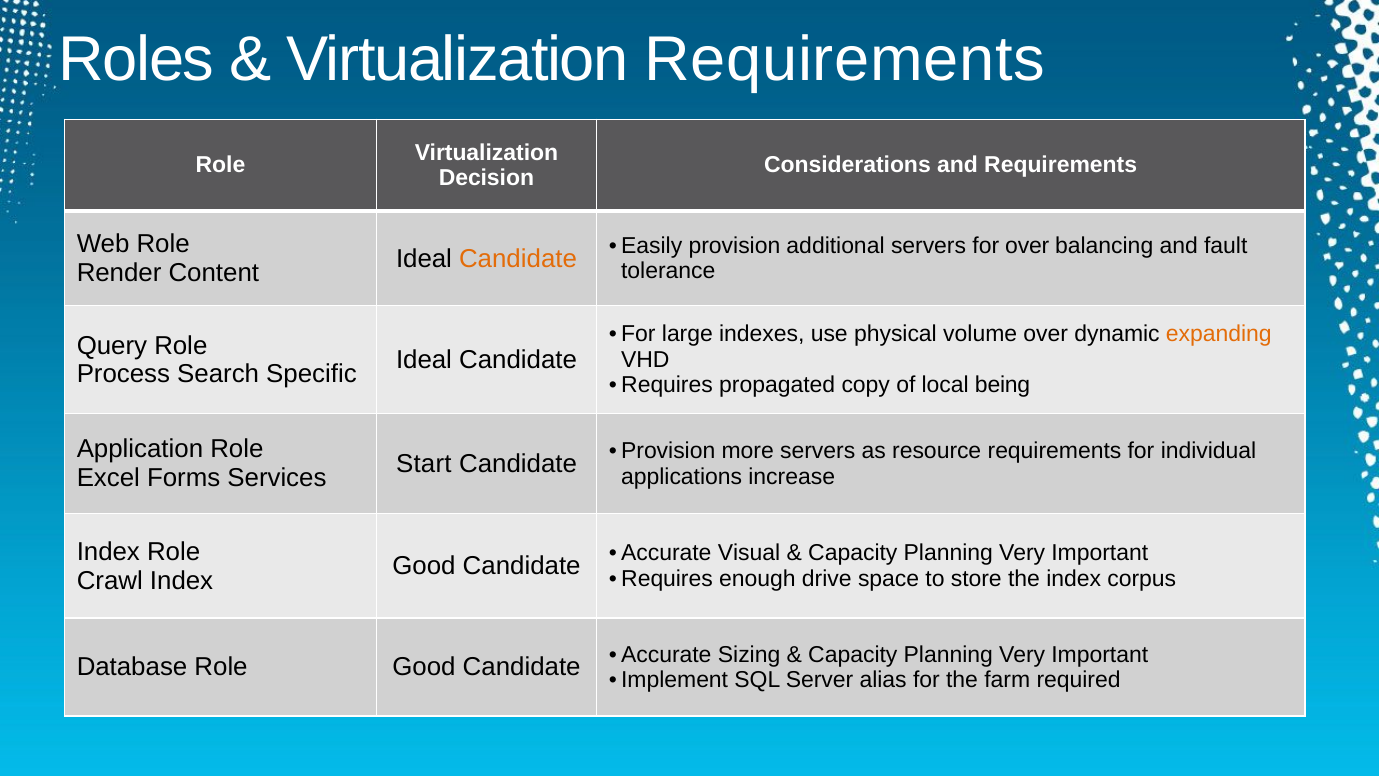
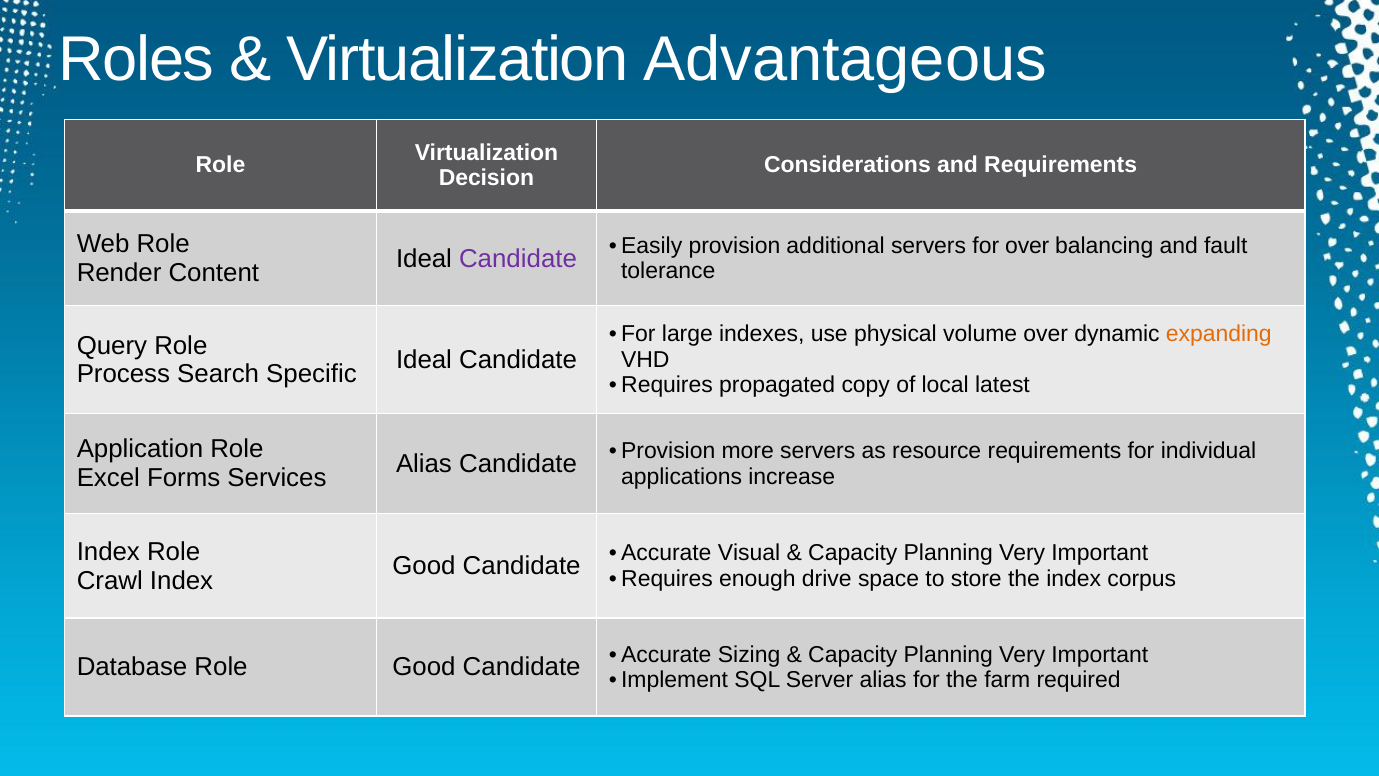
Virtualization Requirements: Requirements -> Advantageous (845, 60)
Candidate colour: orange -> purple (518, 259)
being: being -> latest (1002, 385)
Start: Start -> Alias (424, 464)
